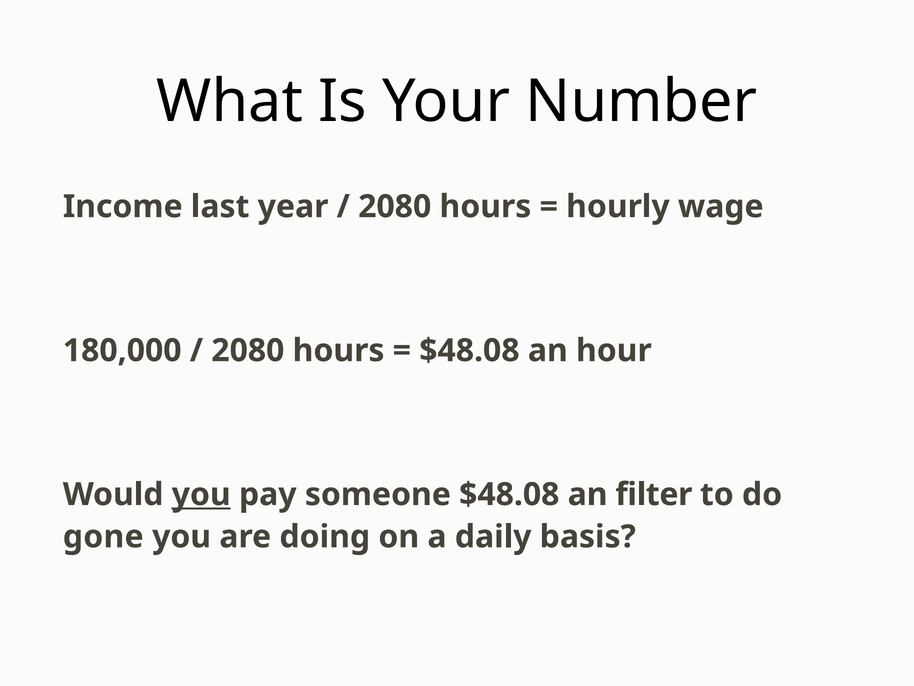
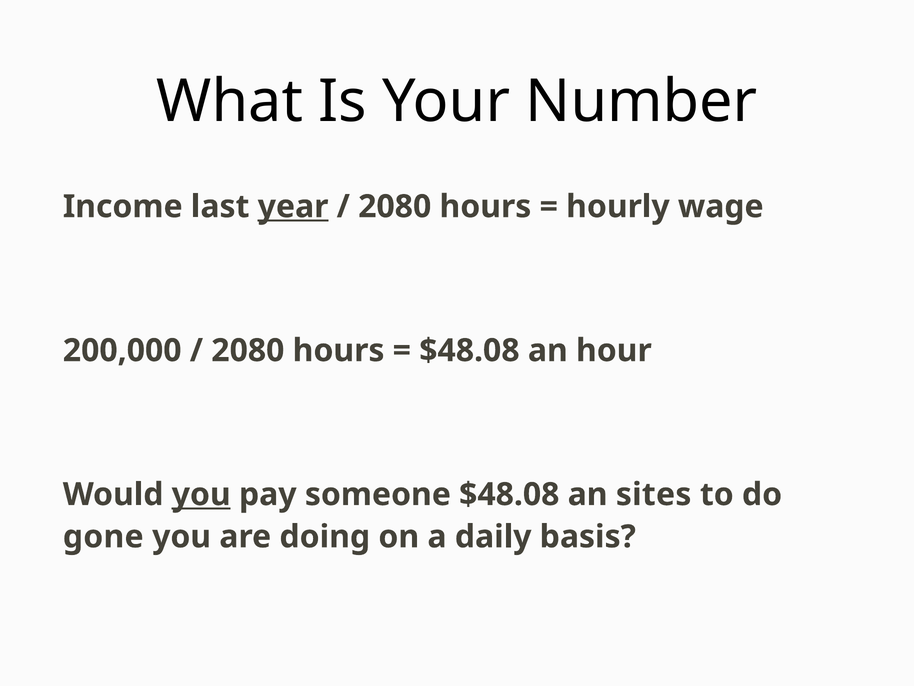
year underline: none -> present (293, 206)
180,000: 180,000 -> 200,000 (122, 350)
filter: filter -> sites (654, 494)
